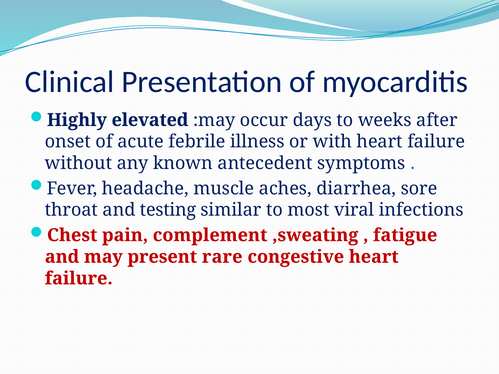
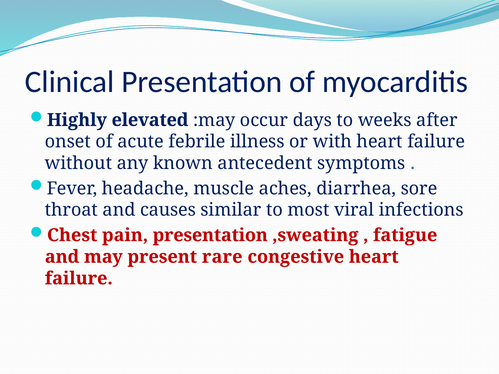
testing: testing -> causes (168, 210)
pain complement: complement -> presentation (210, 235)
